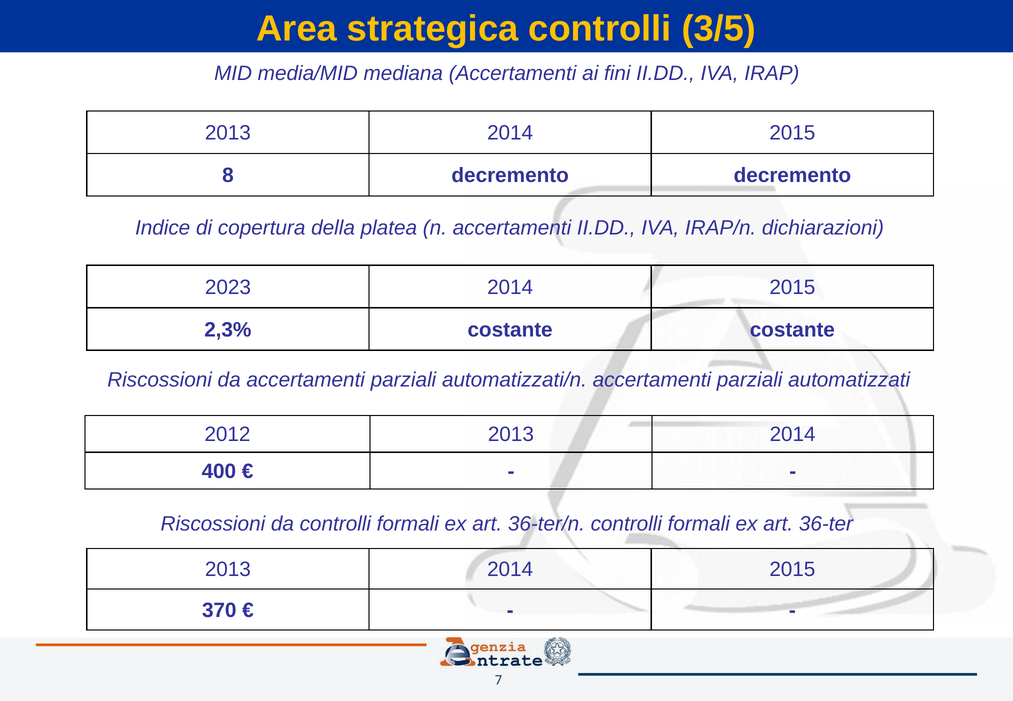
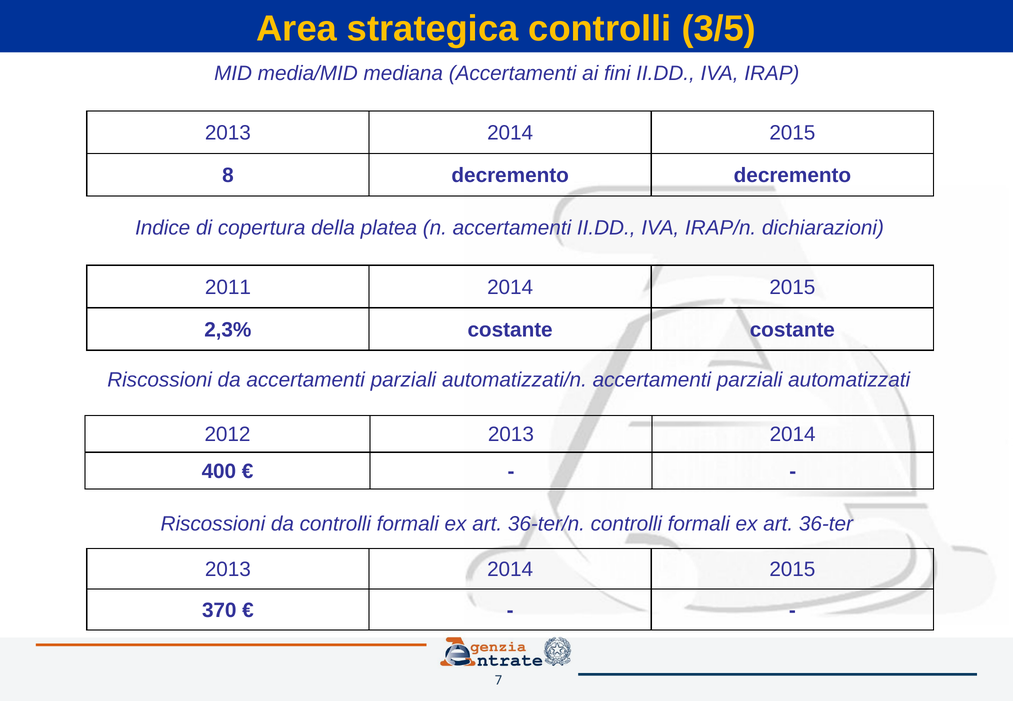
2023: 2023 -> 2011 (228, 287)
